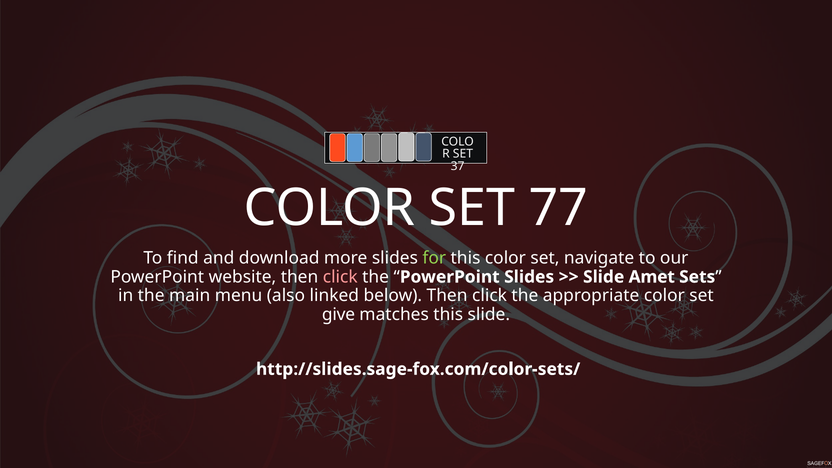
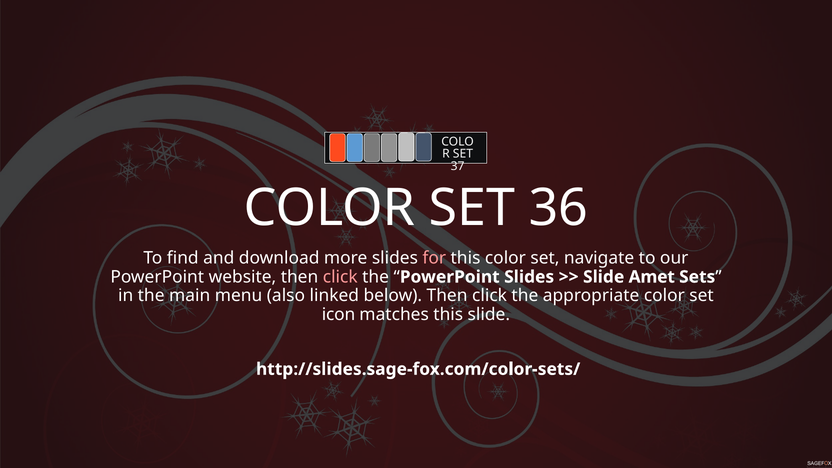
77: 77 -> 36 (558, 208)
for colour: light green -> pink (434, 258)
give: give -> icon (339, 314)
